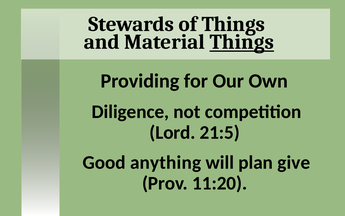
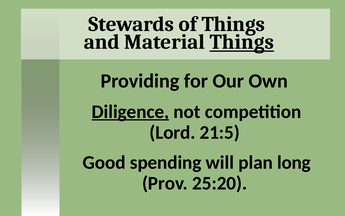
Diligence underline: none -> present (130, 111)
anything: anything -> spending (166, 162)
give: give -> long (294, 162)
11:20: 11:20 -> 25:20 (220, 183)
